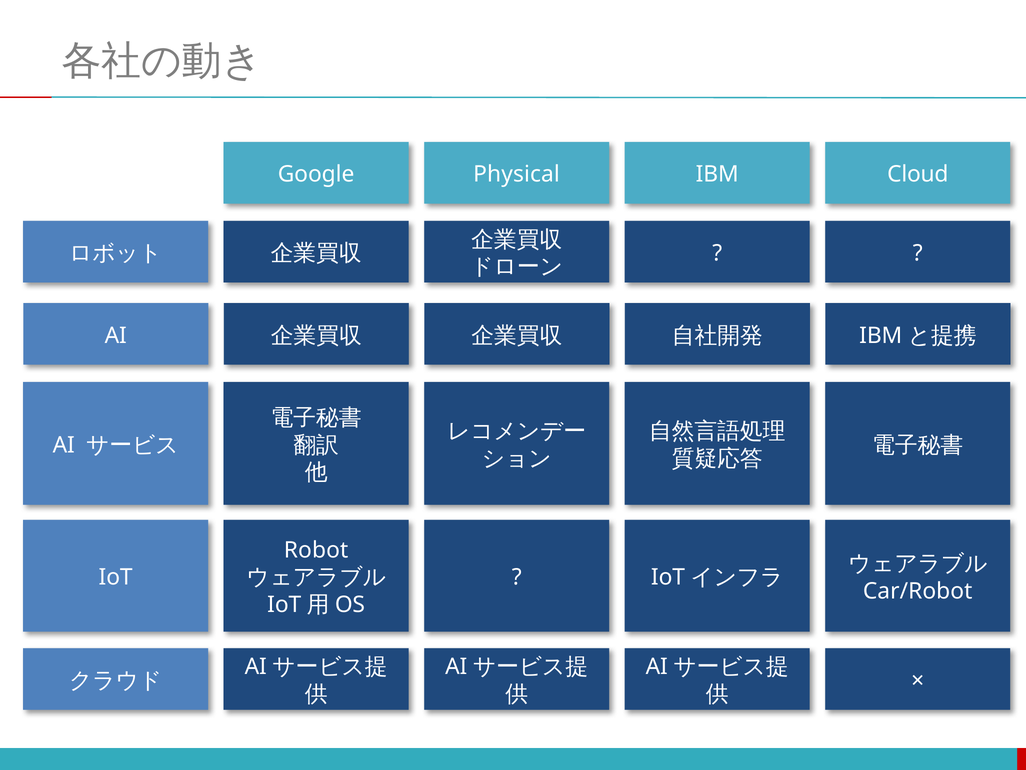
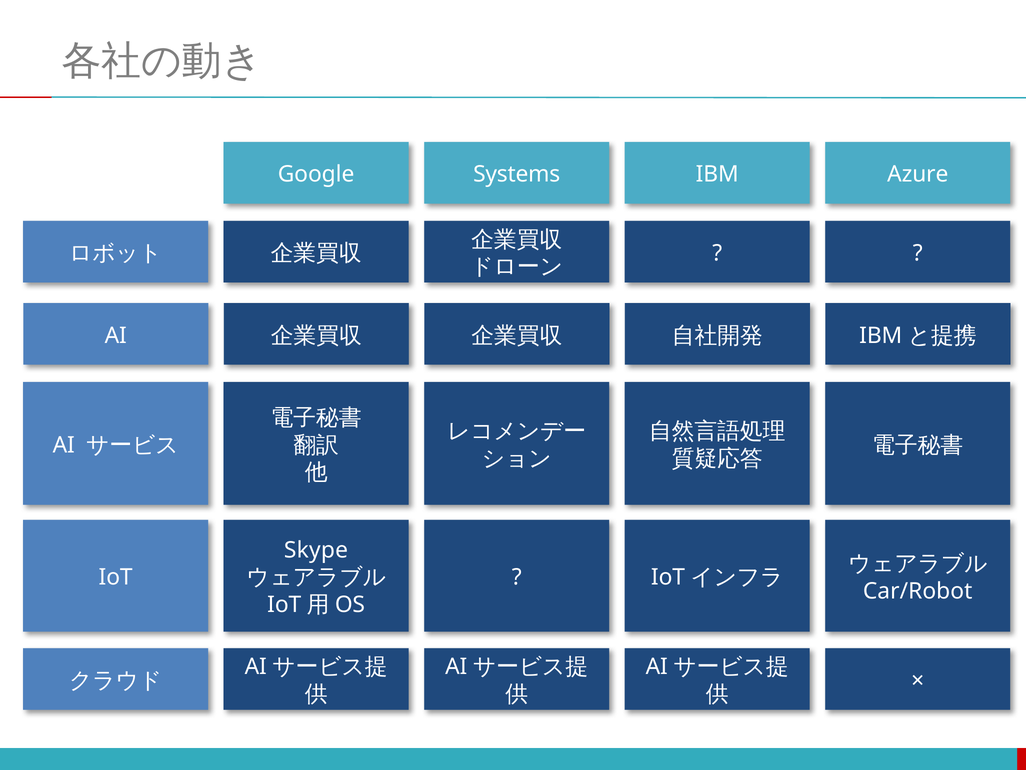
Physical: Physical -> Systems (517, 174)
Cloud: Cloud -> Azure (918, 174)
Robot: Robot -> Skype (316, 550)
